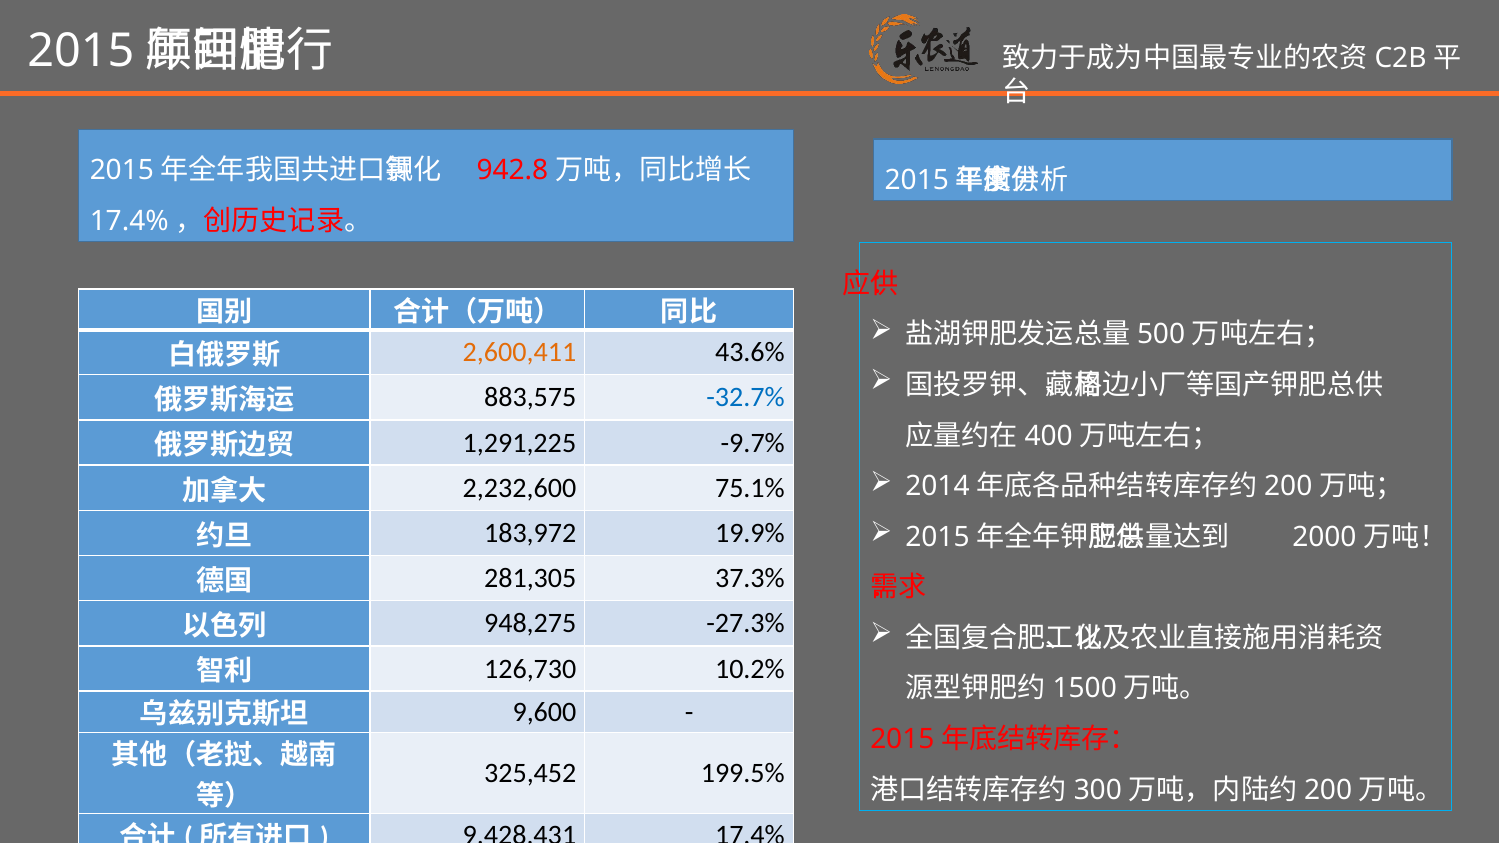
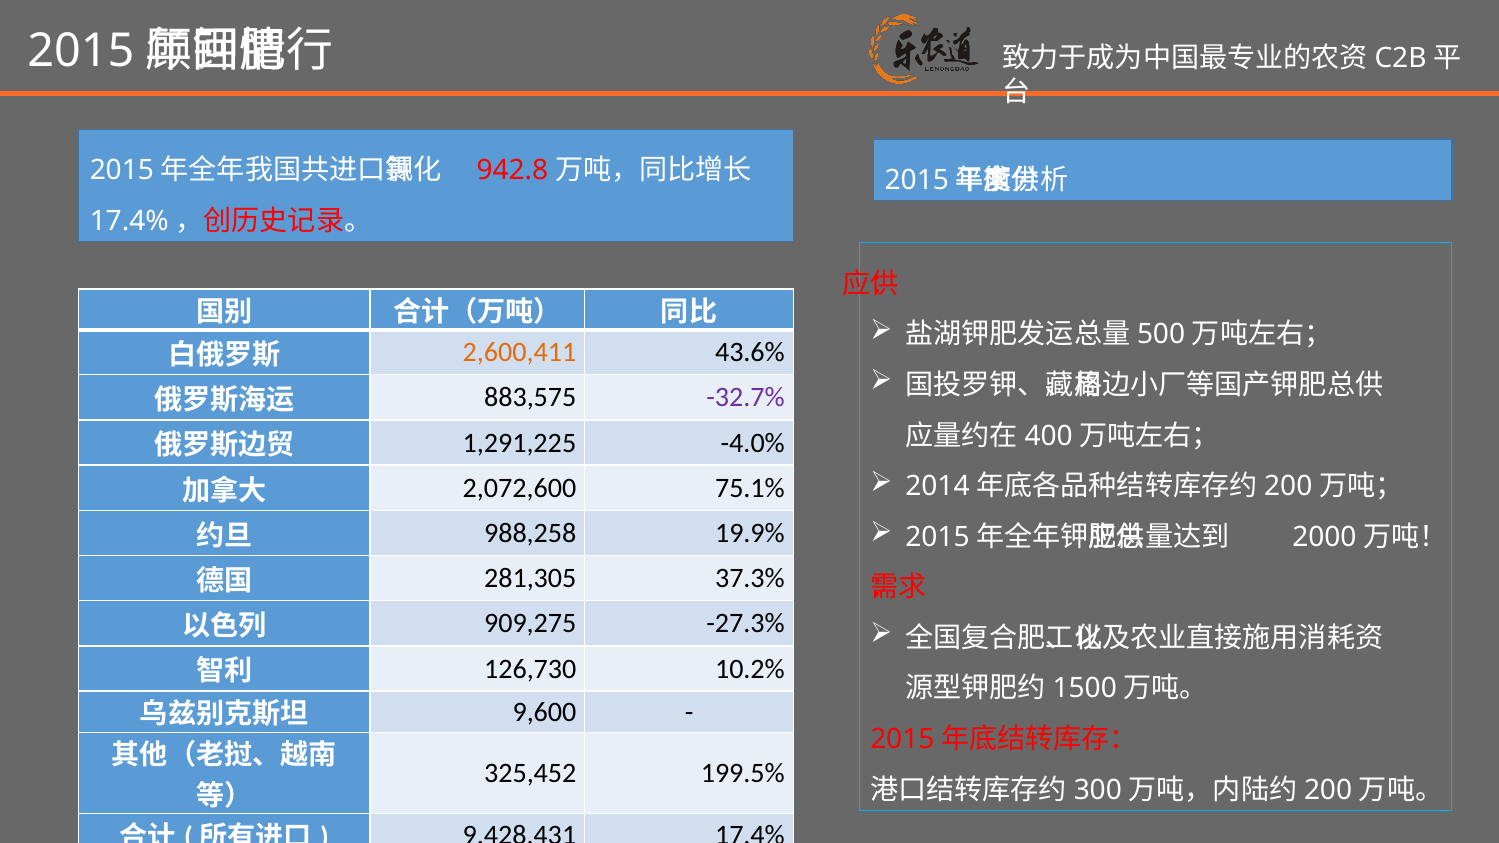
-32.7% colour: blue -> purple (746, 398)
-9.7%: -9.7% -> -4.0% (753, 443)
2,232,600: 2,232,600 -> 2,072,600 (519, 488)
183,972: 183,972 -> 988,258 (530, 533)
948,275: 948,275 -> 909,275 (530, 624)
